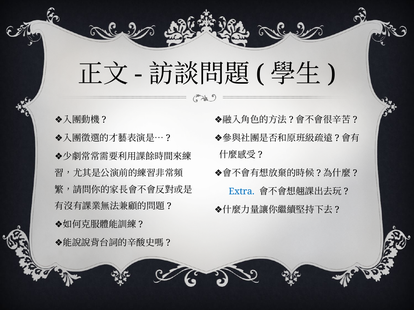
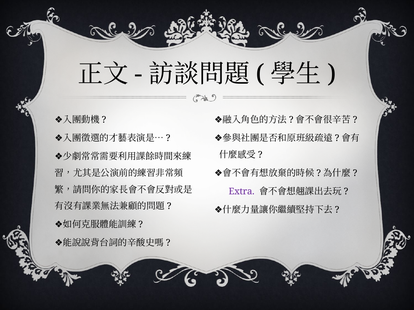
Extra colour: blue -> purple (242, 192)
